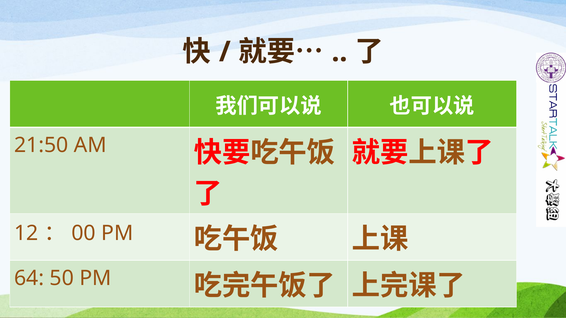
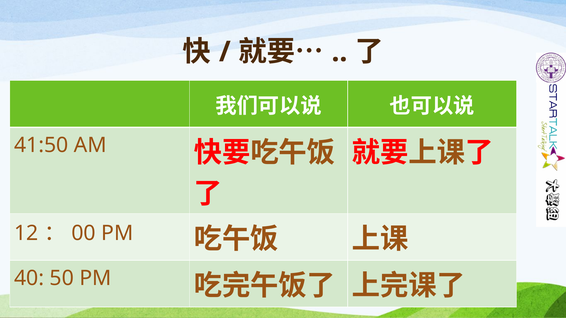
21:50: 21:50 -> 41:50 (41, 145)
64: 64 -> 40 (29, 278)
